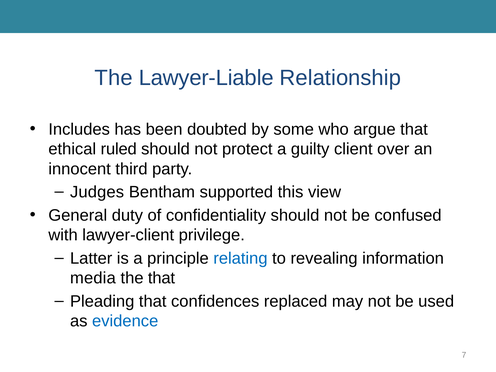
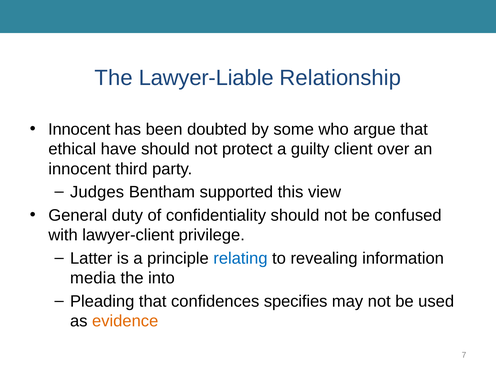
Includes: Includes -> Innocent (79, 129)
ruled: ruled -> have (119, 149)
the that: that -> into (161, 278)
replaced: replaced -> specifies (296, 301)
evidence colour: blue -> orange (125, 321)
